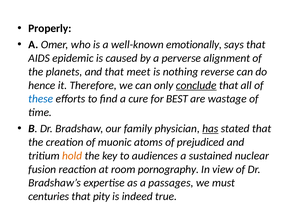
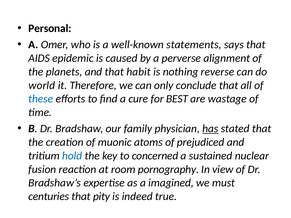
Properly: Properly -> Personal (50, 28)
emotionally: emotionally -> statements (194, 45)
meet: meet -> habit (139, 72)
hence: hence -> world (42, 85)
conclude underline: present -> none (196, 85)
hold colour: orange -> blue (72, 156)
audiences: audiences -> concerned (155, 156)
passages: passages -> imagined (171, 183)
